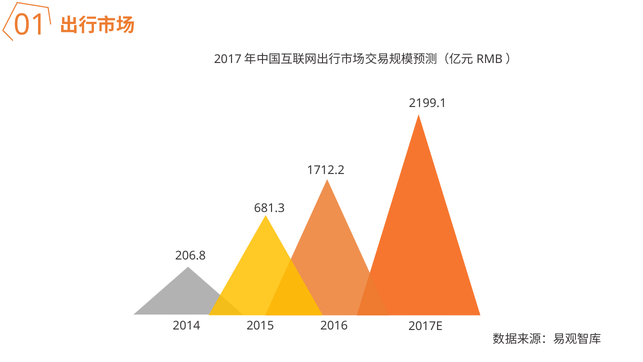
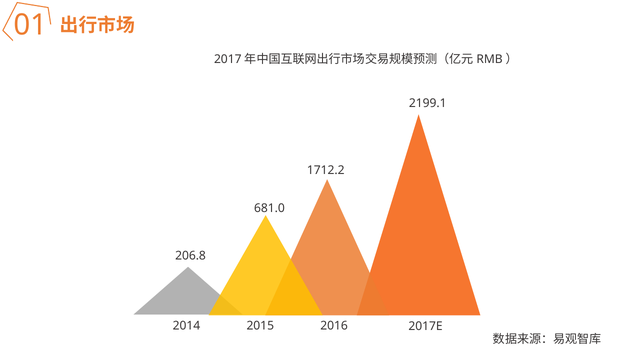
681.3: 681.3 -> 681.0 (269, 208)
